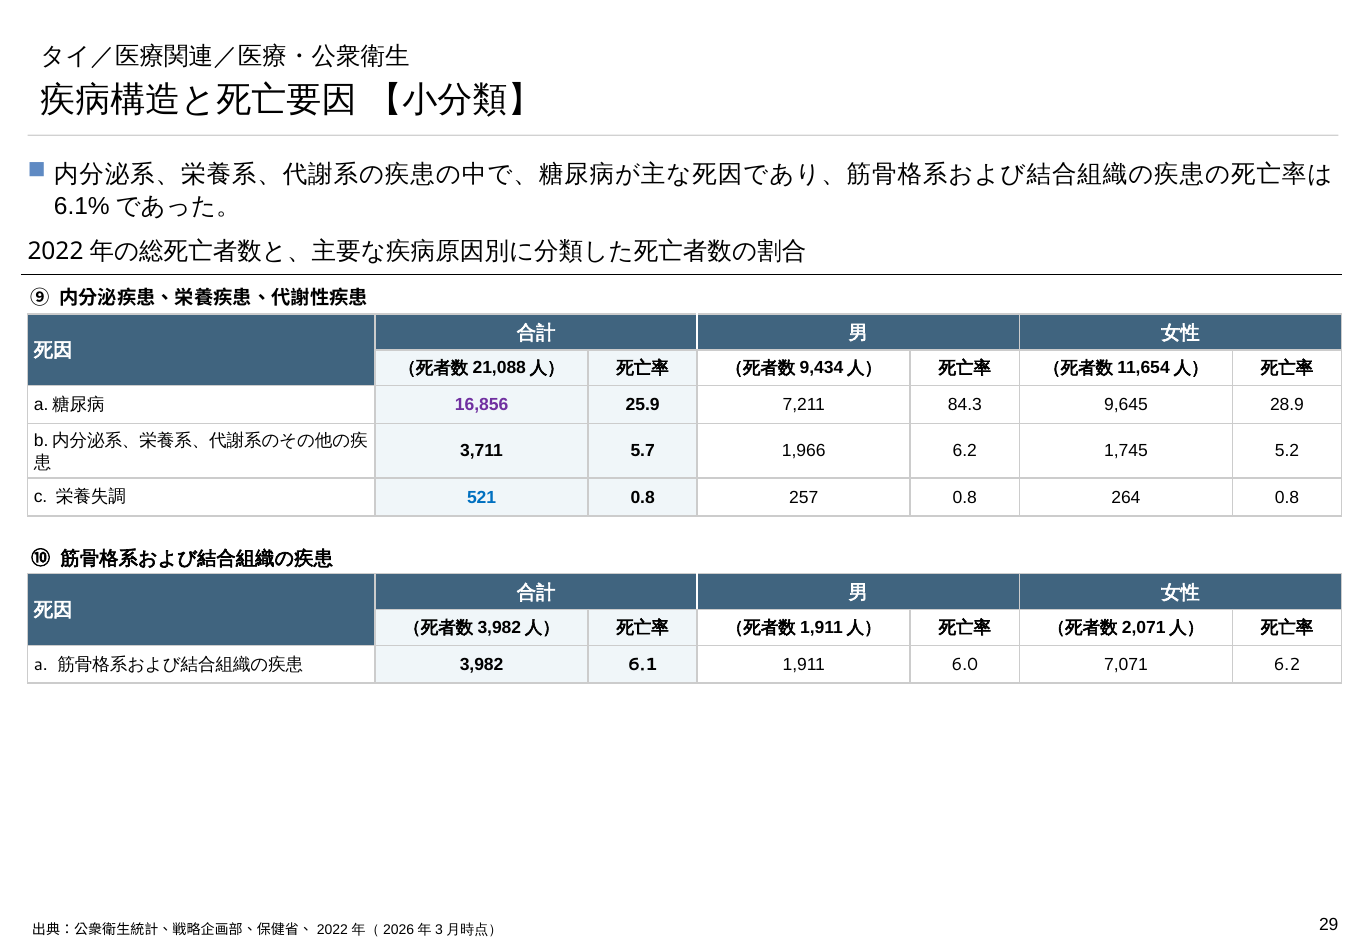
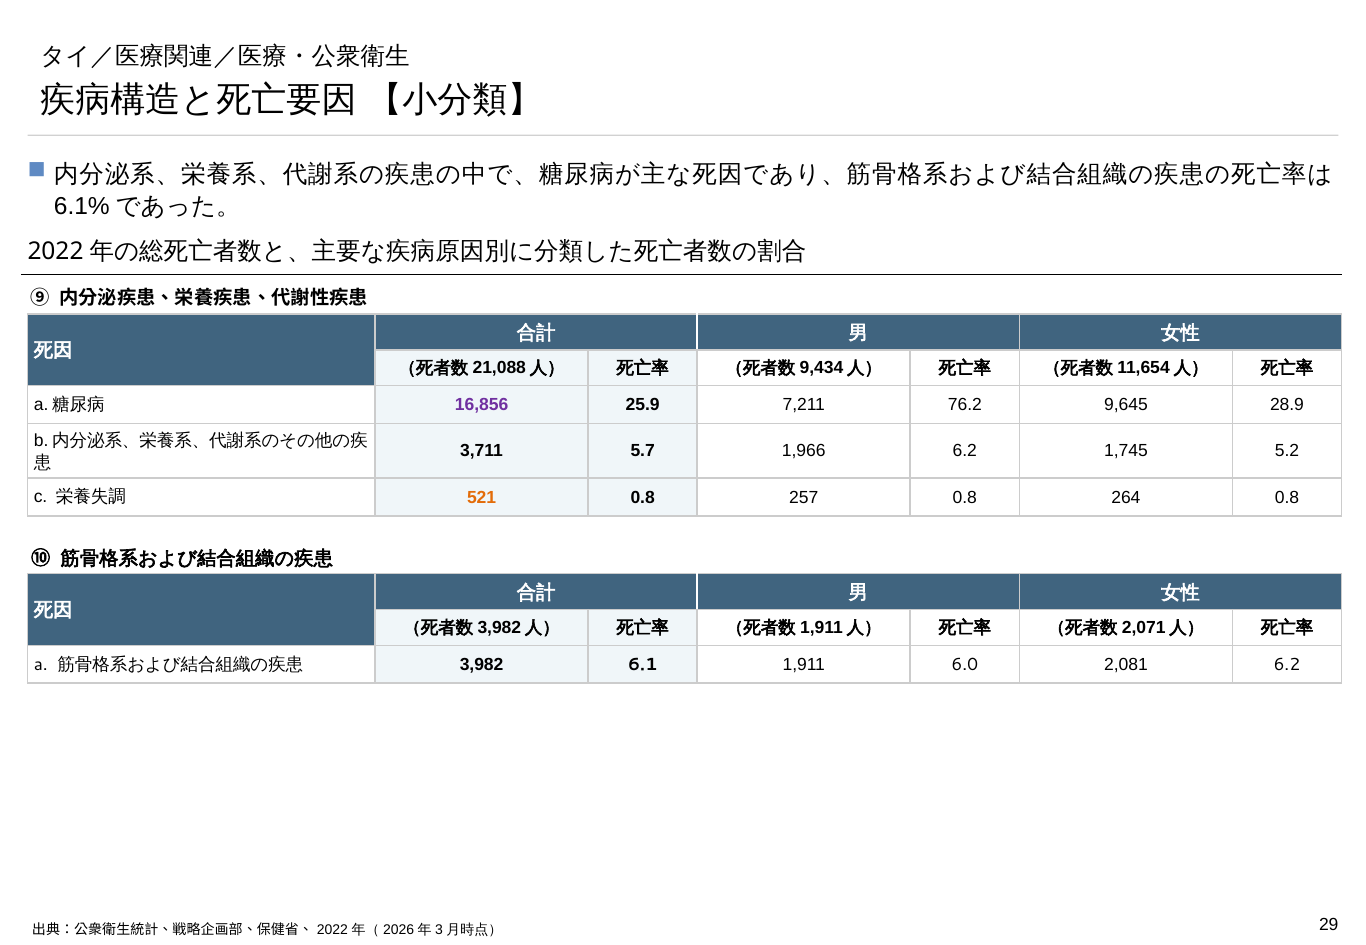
84.3: 84.3 -> 76.2 (965, 405)
521 colour: blue -> orange (482, 498)
7,071: 7,071 -> 2,081 (1126, 665)
